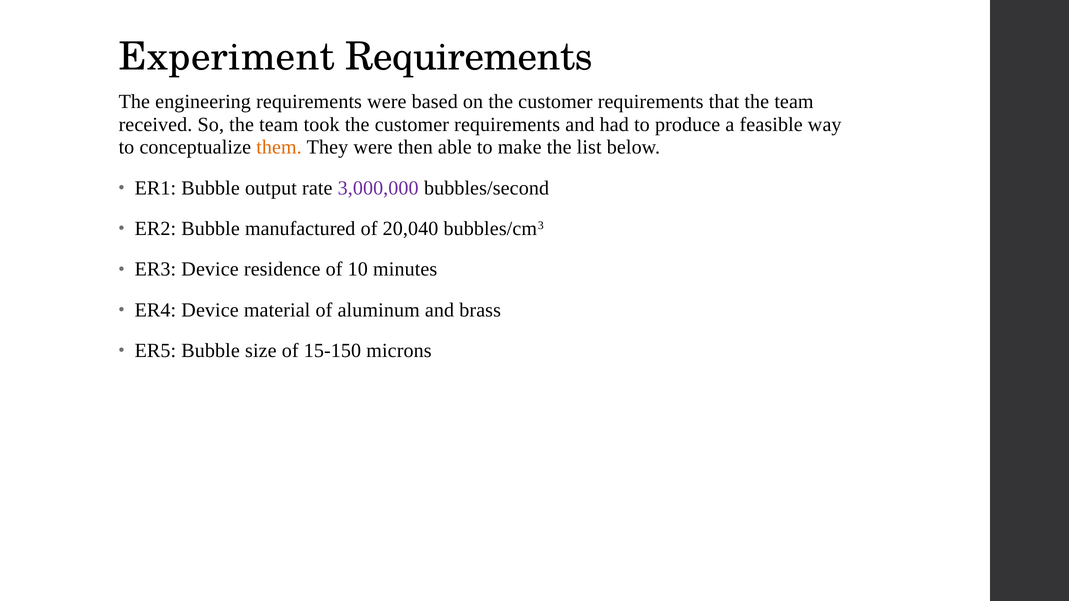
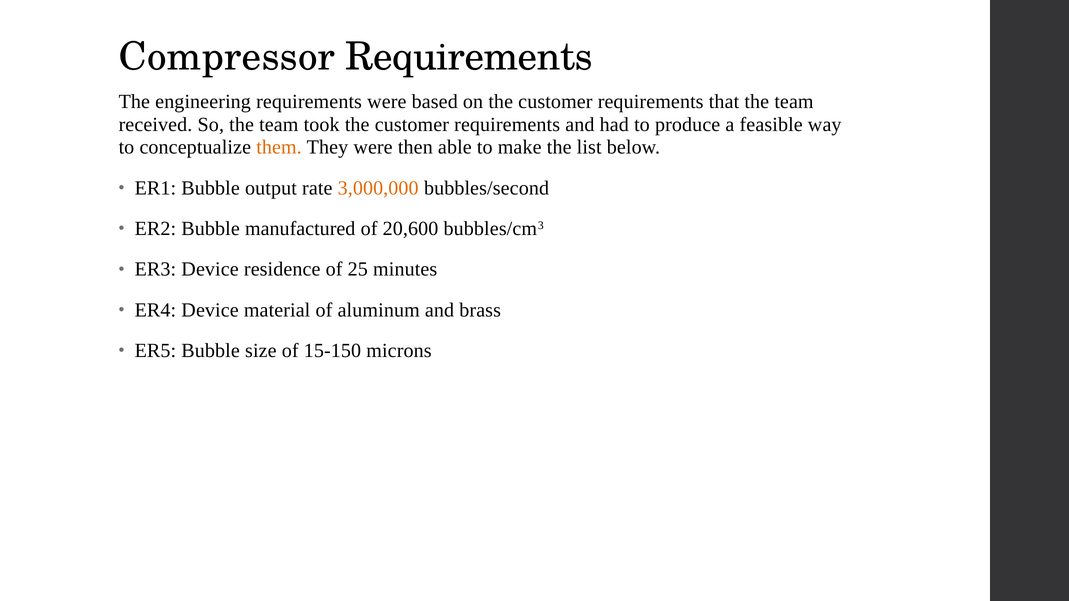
Experiment: Experiment -> Compressor (227, 57)
3,000,000 colour: purple -> orange (378, 188)
20,040: 20,040 -> 20,600 (410, 229)
10: 10 -> 25 (358, 269)
